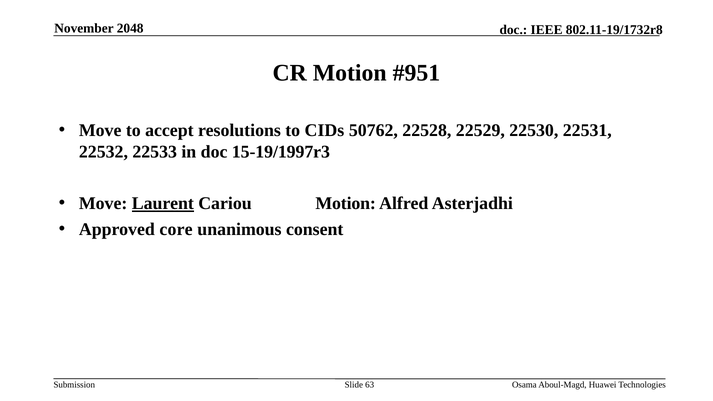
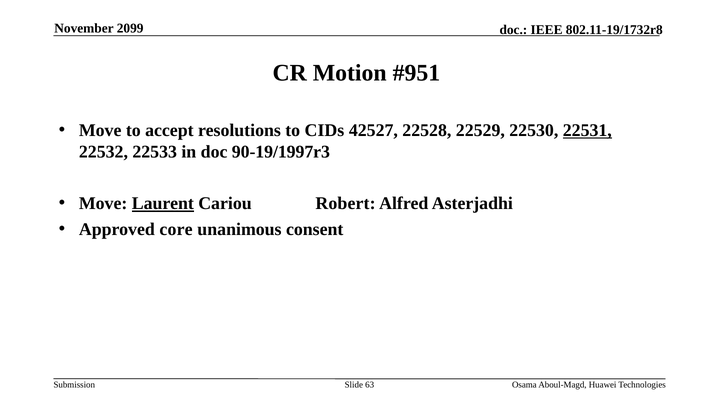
2048: 2048 -> 2099 (130, 28)
50762: 50762 -> 42527 (373, 130)
22531 underline: none -> present (587, 130)
15-19/1997r3: 15-19/1997r3 -> 90-19/1997r3 (281, 152)
Cariou Motion: Motion -> Robert (346, 204)
